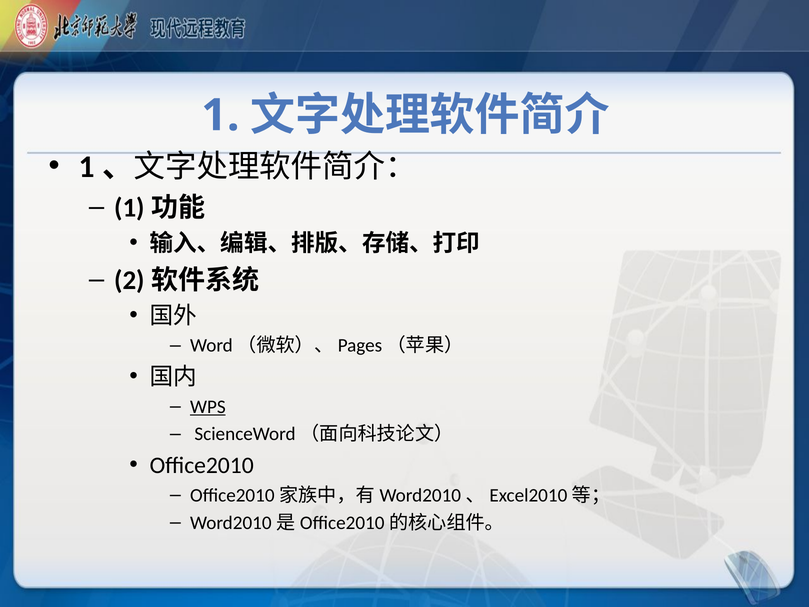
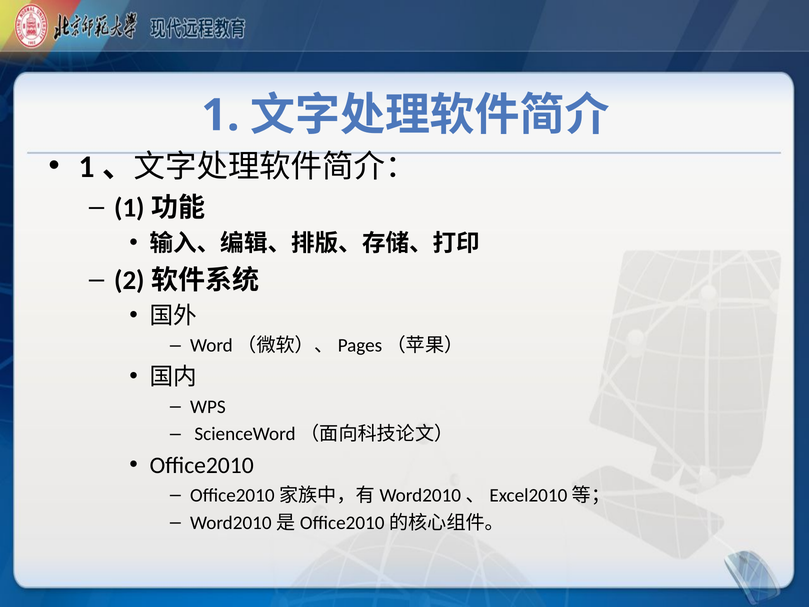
WPS underline: present -> none (208, 407)
